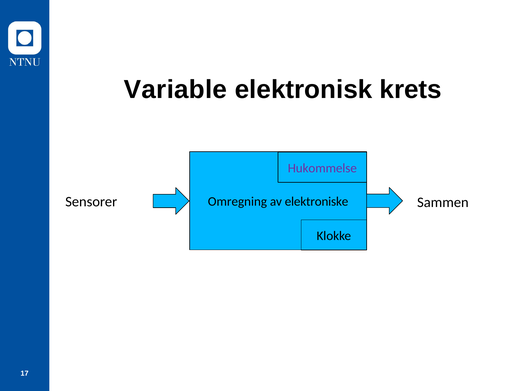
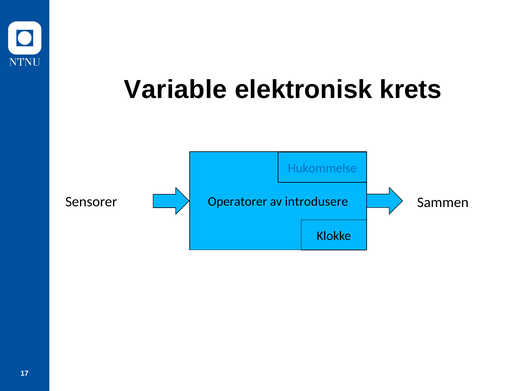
Hukommelse colour: purple -> blue (322, 168)
Omregning: Omregning -> Operatorer (237, 202)
elektroniske: elektroniske -> introdusere (316, 202)
